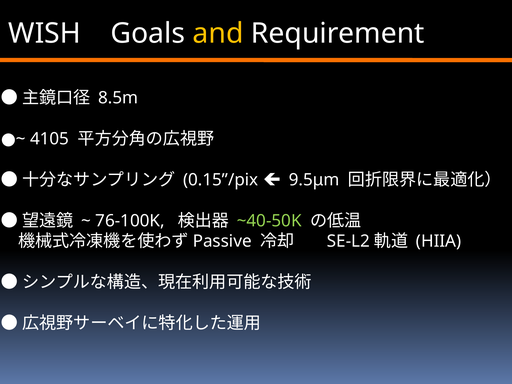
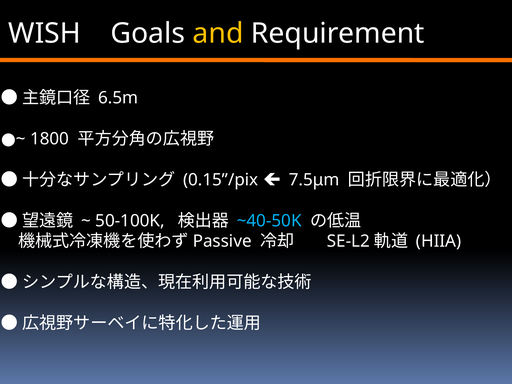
8.5m: 8.5m -> 6.5m (118, 98)
4105: 4105 -> 1800 (50, 139)
9.5μm: 9.5μm -> 7.5μm (314, 180)
76-100K: 76-100K -> 50-100K (130, 221)
~40-50K colour: light green -> light blue (269, 221)
